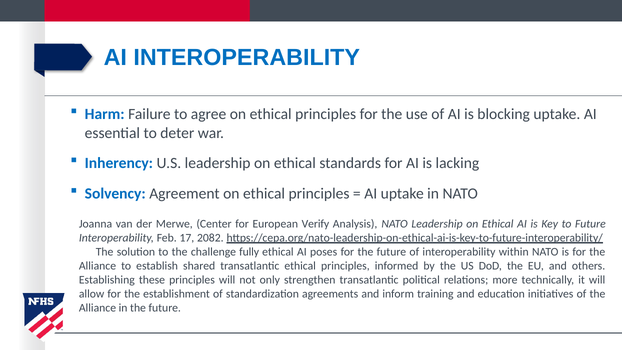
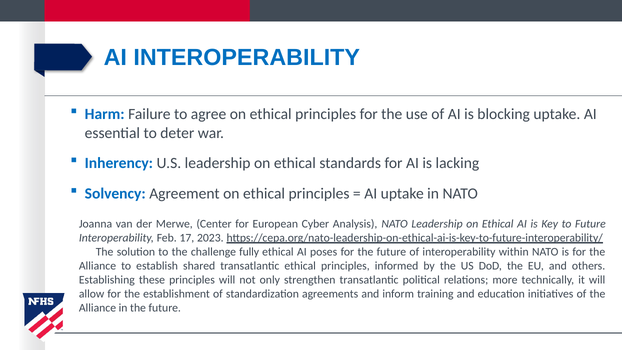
Verify: Verify -> Cyber (315, 224)
2082: 2082 -> 2023 (210, 238)
